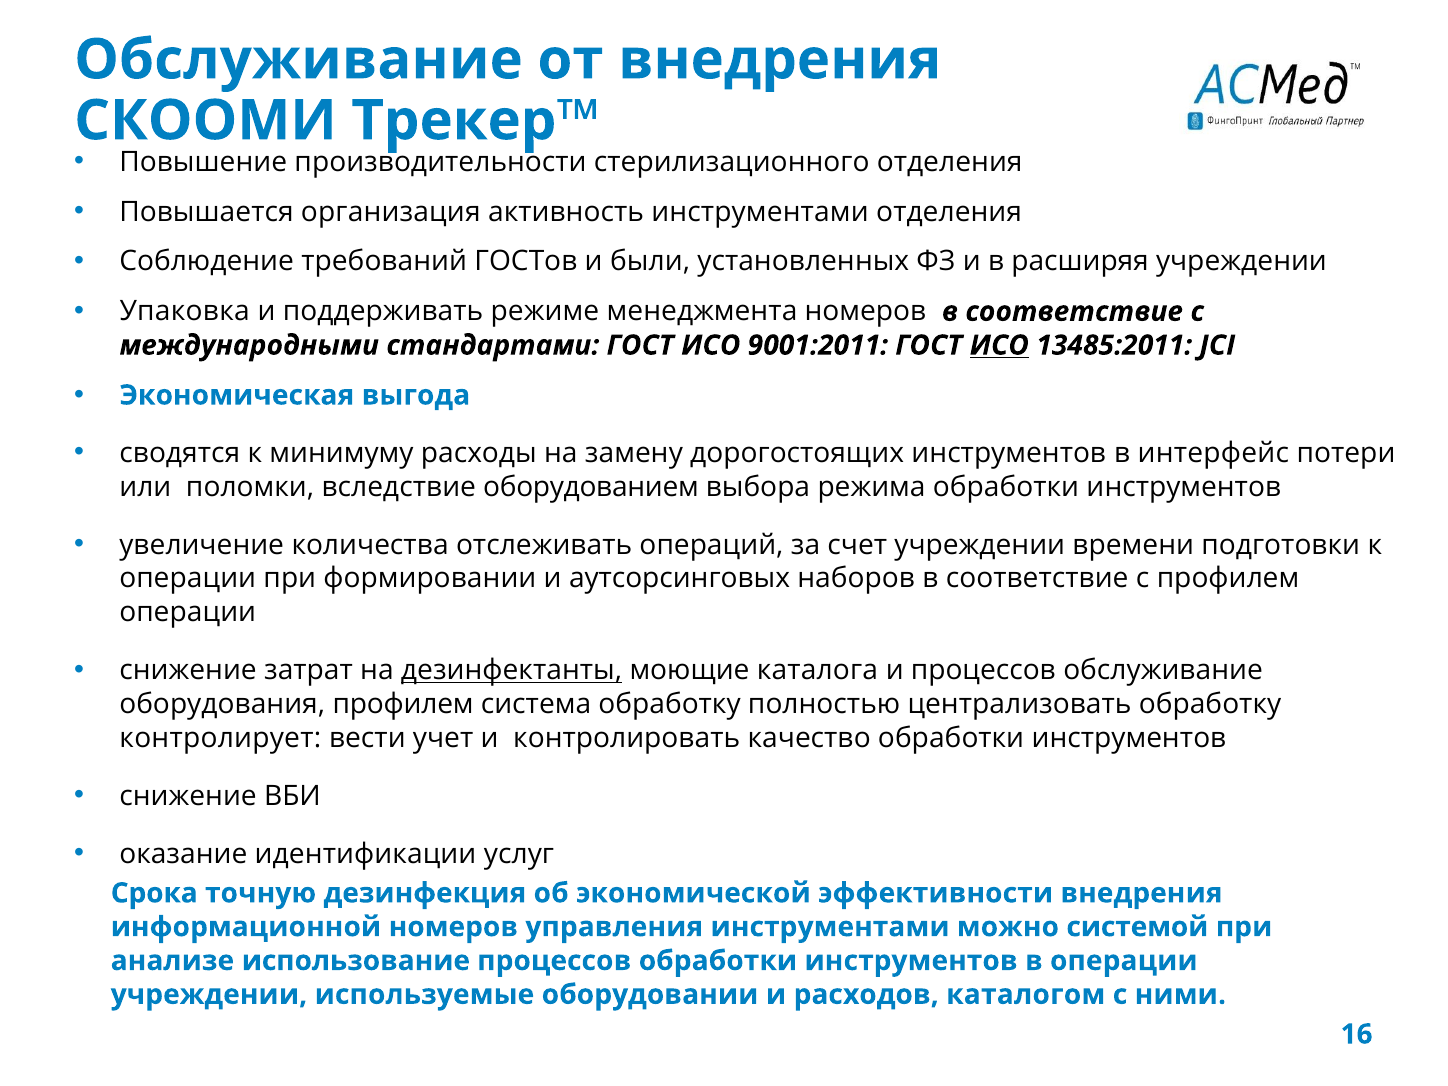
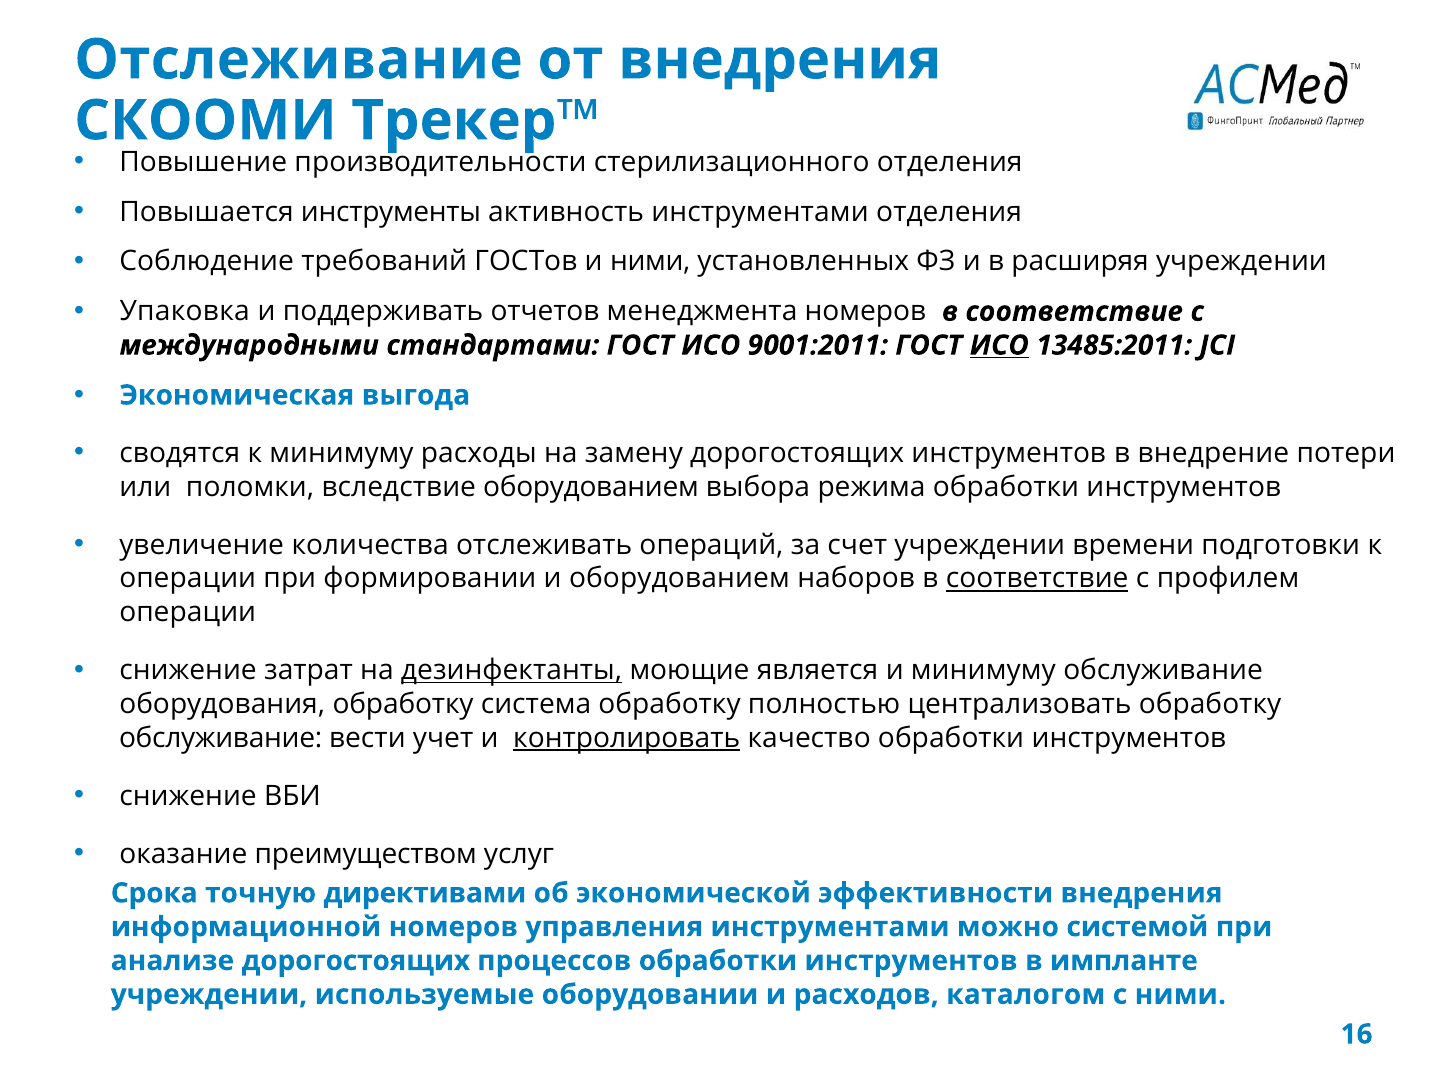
Обслуживание: Обслуживание -> Отслеживание (298, 60)
организация: организация -> инструменты (391, 212)
и были: были -> ними (650, 262)
режиме: режиме -> отчетов (545, 312)
интерфейс: интерфейс -> внедрение (1213, 453)
и аутсорсинговых: аутсорсинговых -> оборудованием (679, 579)
соответствие underline: none -> present (1037, 579)
каталога: каталога -> является (818, 670)
и процессов: процессов -> минимуму (983, 670)
оборудования профилем: профилем -> обработку (403, 704)
контролирует: контролирует -> обслуживание (221, 738)
контролировать underline: none -> present (627, 738)
идентификации: идентификации -> преимуществом (366, 854)
дезинфекция: дезинфекция -> директивами (425, 893)
анализе использование: использование -> дорогостоящих (356, 961)
в операции: операции -> импланте (1124, 961)
